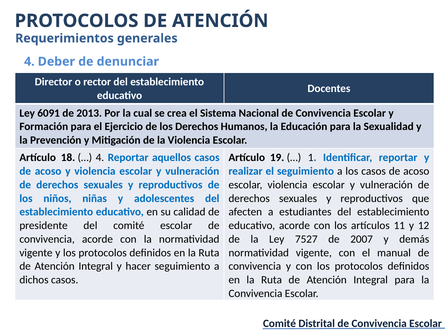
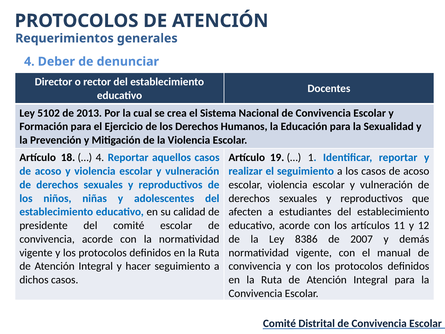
6091: 6091 -> 5102 (49, 113)
7527: 7527 -> 8386 (306, 239)
